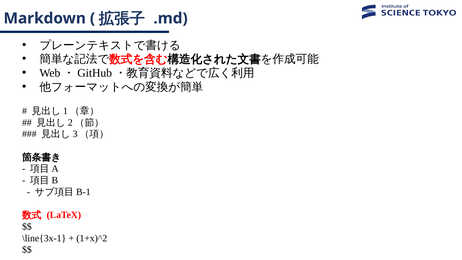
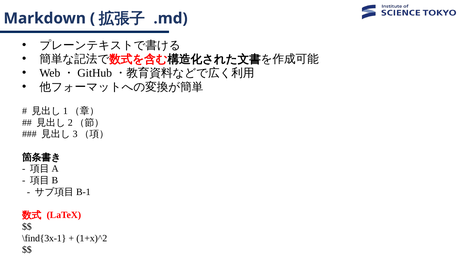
\line{3x-1: \line{3x-1 -> \find{3x-1 (44, 238)
